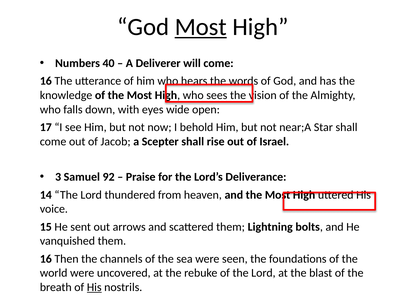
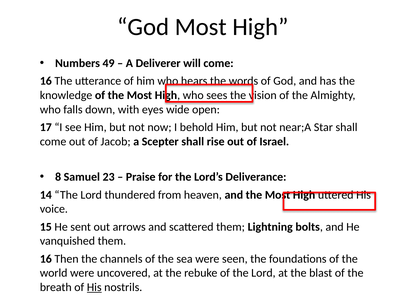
Most underline: present -> none (201, 27)
40: 40 -> 49 (109, 63)
3: 3 -> 8 (58, 177)
92: 92 -> 23 (109, 177)
